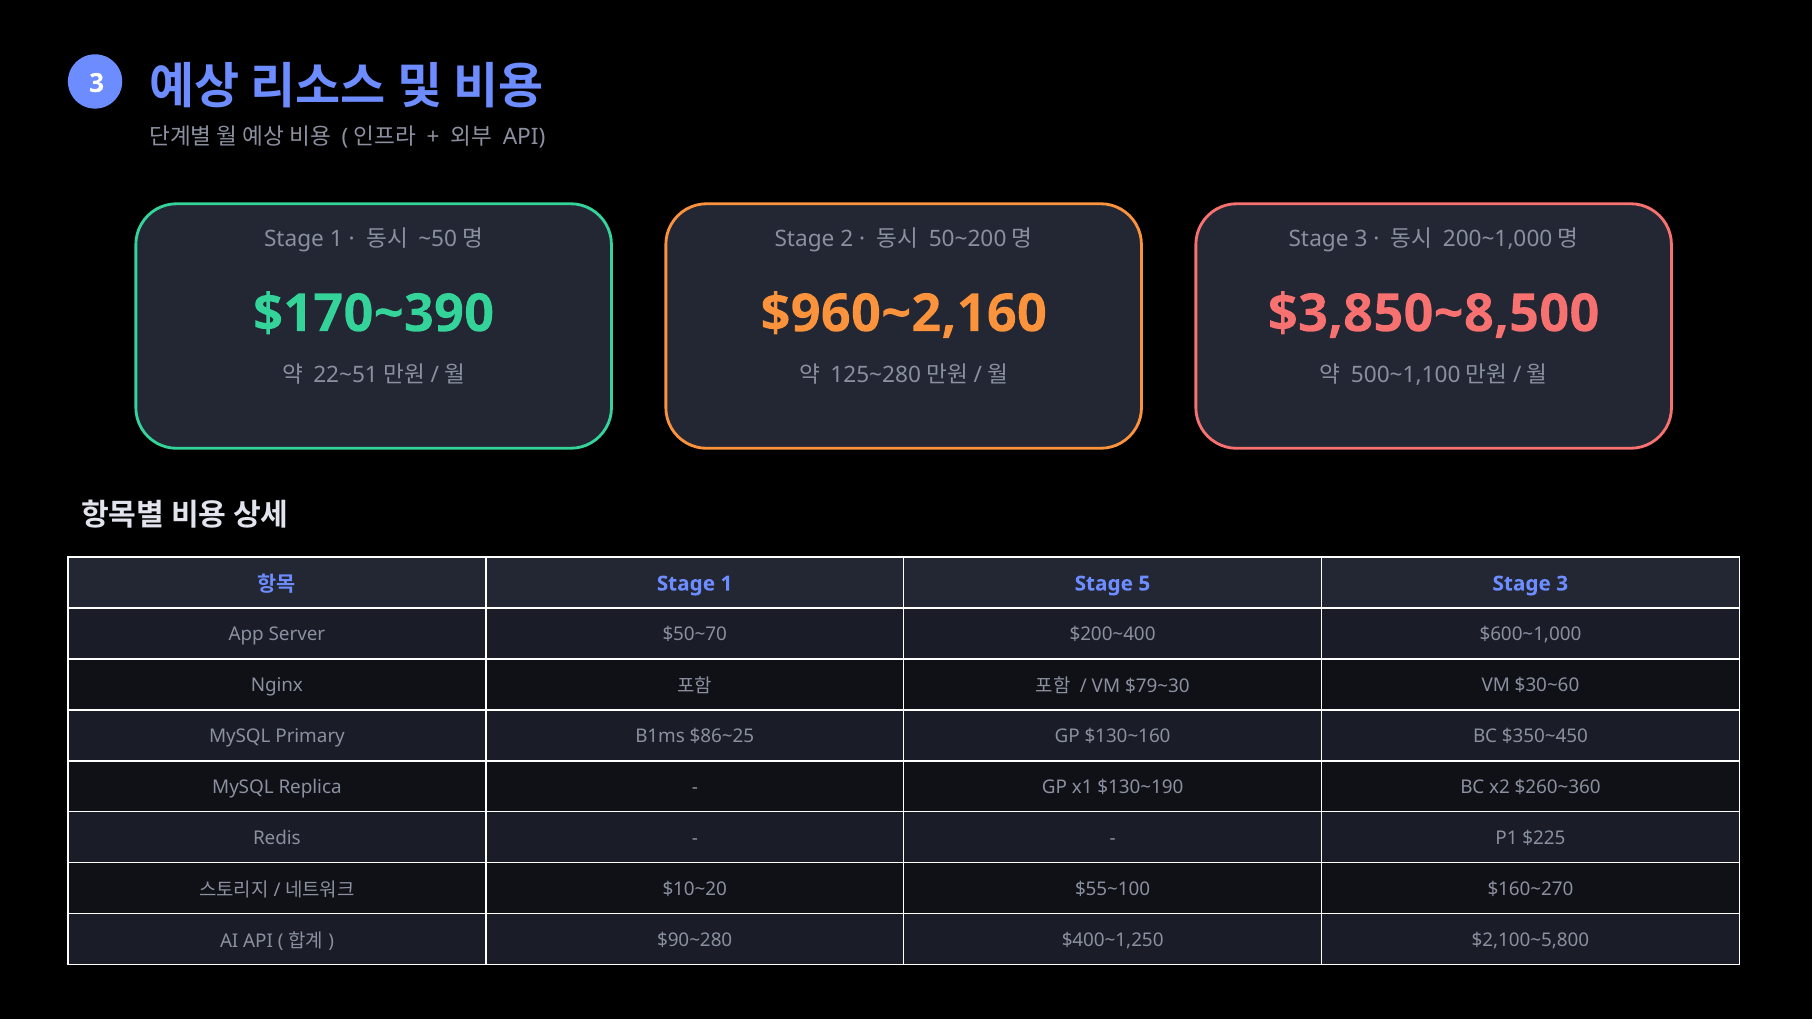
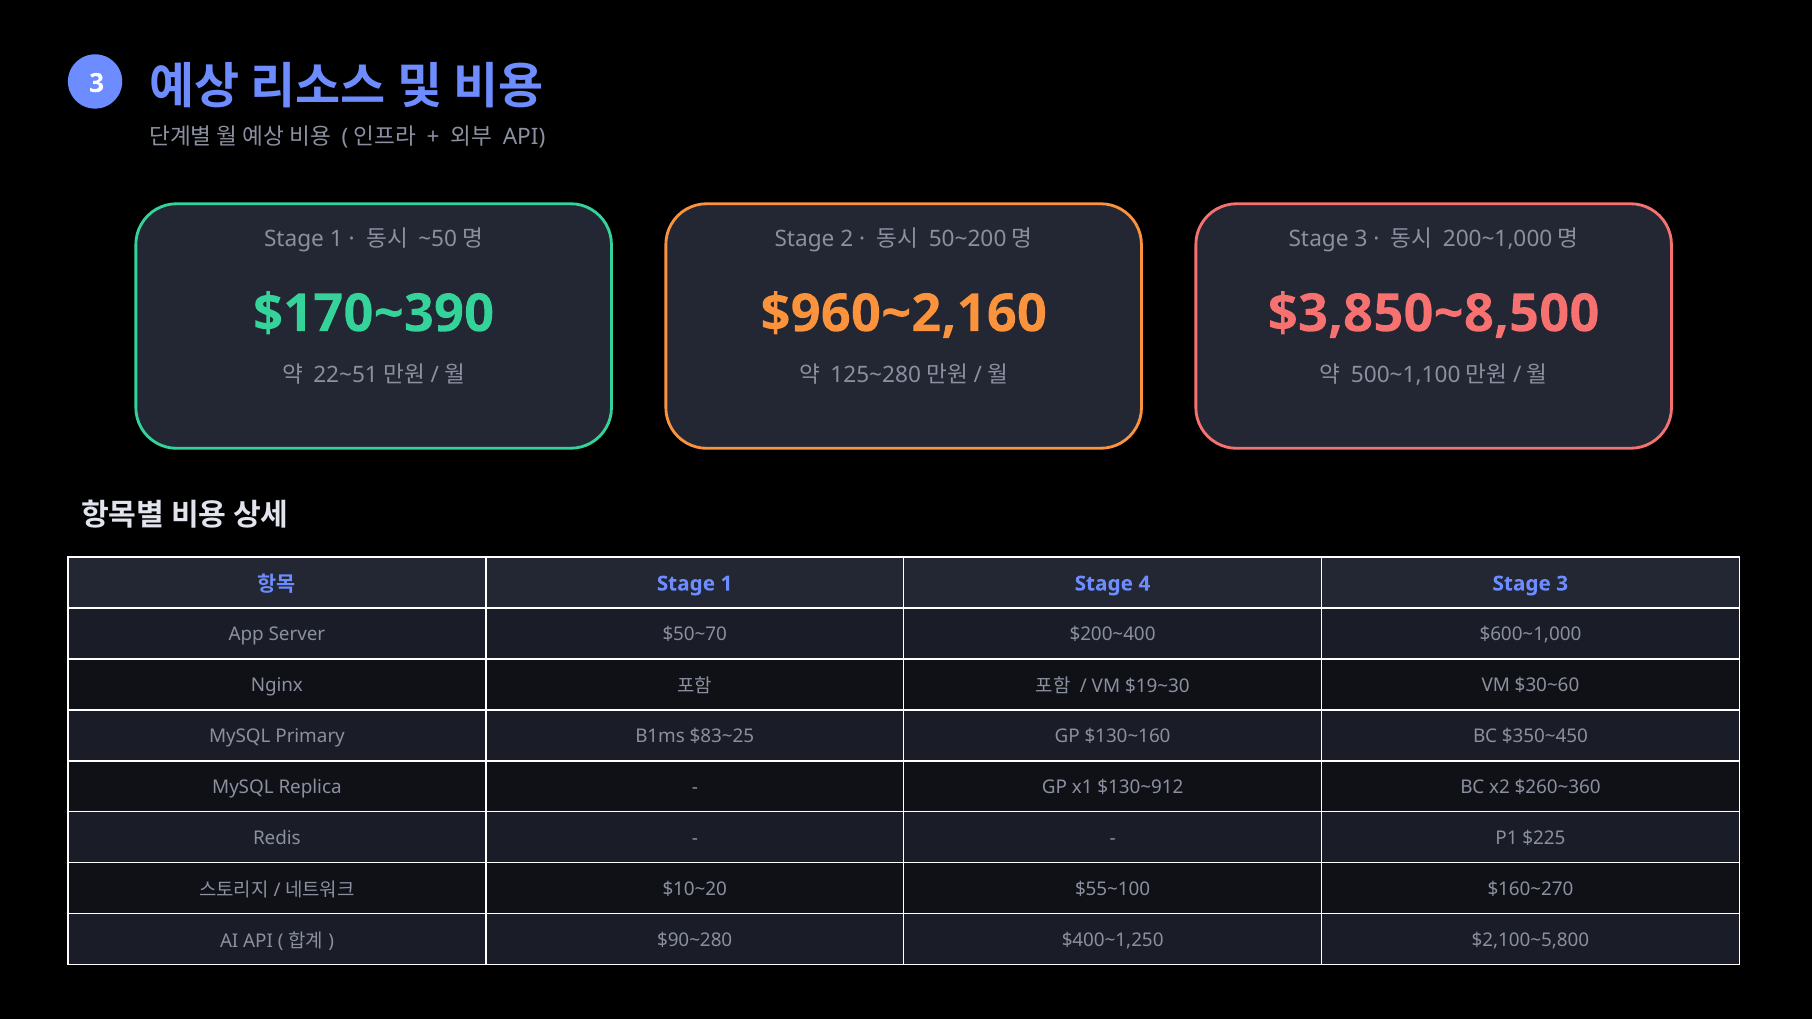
5: 5 -> 4 (1144, 584)
$79~30: $79~30 -> $19~30 (1157, 686)
$86~25: $86~25 -> $83~25 (722, 737)
$130~190: $130~190 -> $130~912 (1140, 787)
